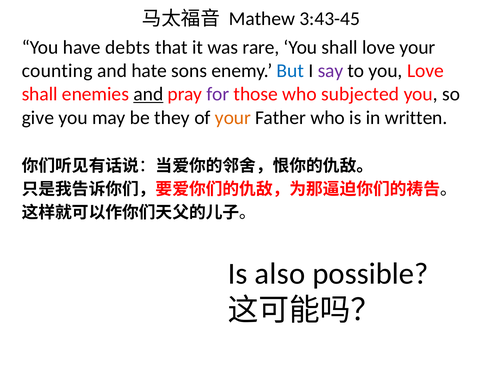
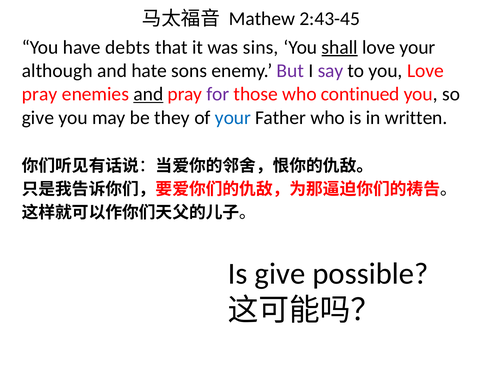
3:43-45: 3:43-45 -> 2:43-45 (330, 19)
rare: rare -> sins (261, 47)
shall underline: none -> present (340, 47)
counting: counting -> although (57, 71)
But colour: blue -> purple (290, 71)
shall: shall -> pray (40, 94)
subjected: subjected -> continued (360, 94)
your colour: orange -> blue (233, 118)
Is also: also -> give (280, 274)
